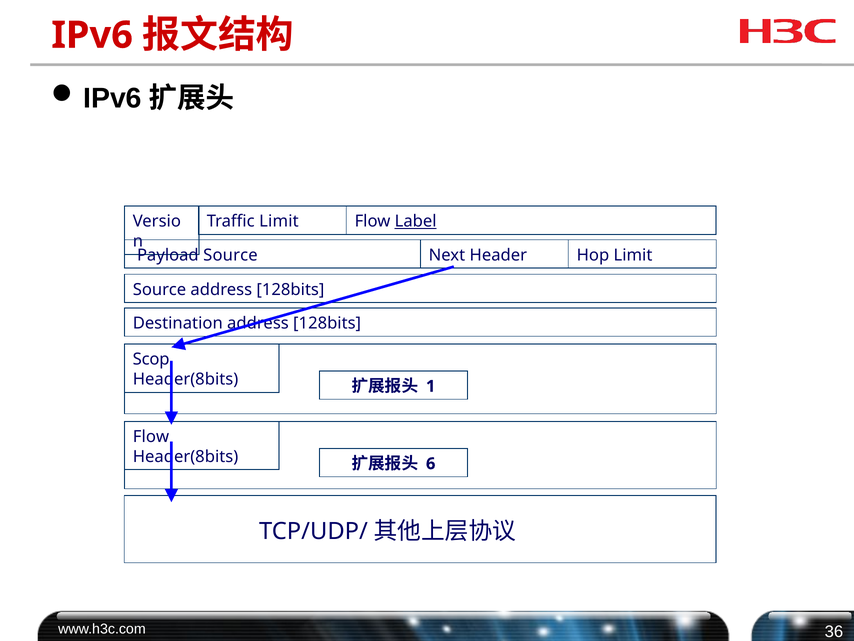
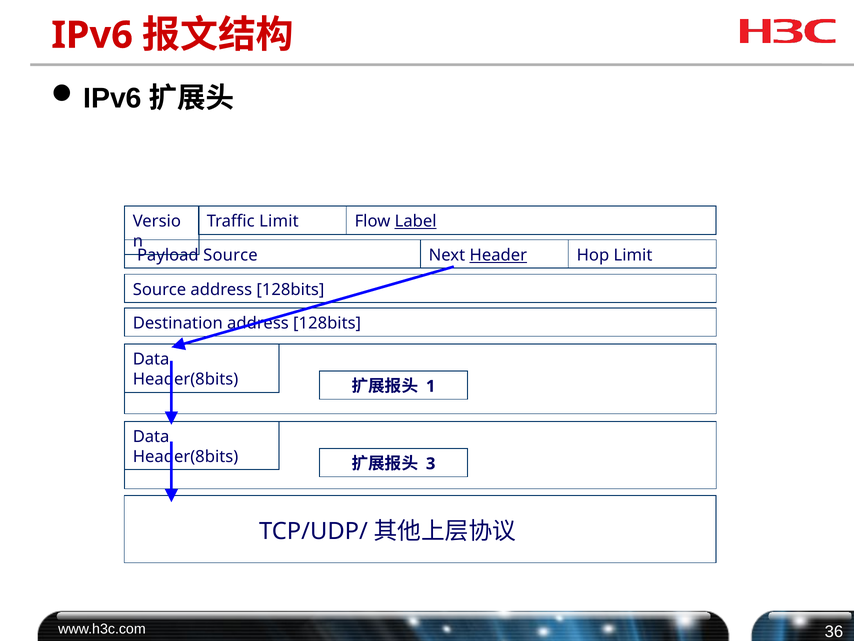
Header underline: none -> present (498, 255)
Scop: Scop -> Data (151, 359)
Flow: Flow -> Data (151, 436)
6: 6 -> 3 (431, 463)
